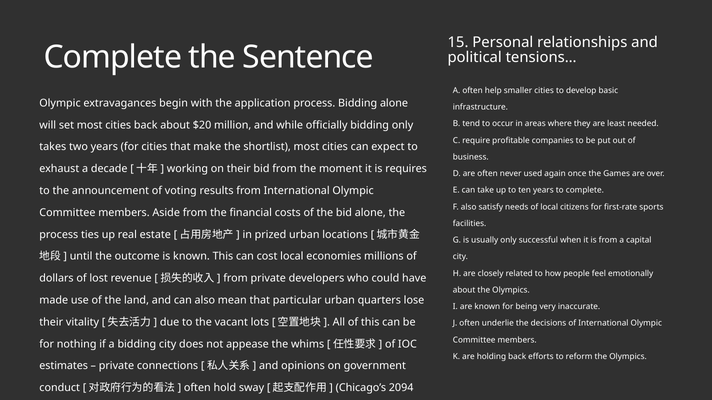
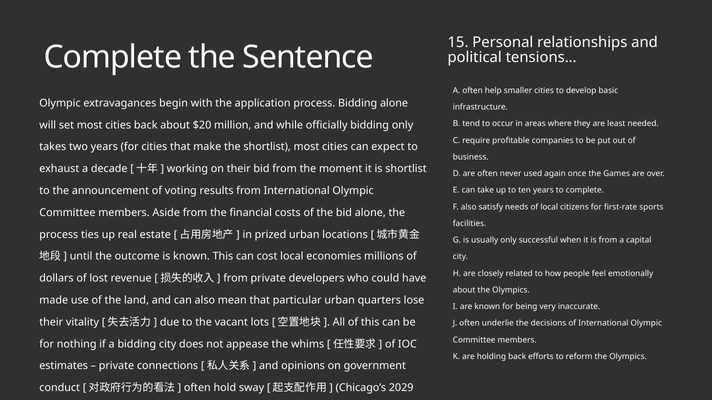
is requires: requires -> shortlist (406, 169)
2094: 2094 -> 2029 (401, 388)
